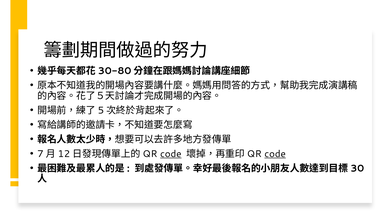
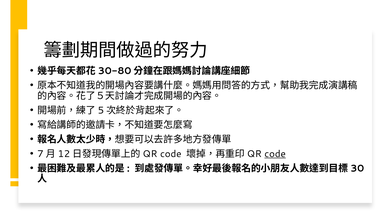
code underline: present -> none (171, 154)
